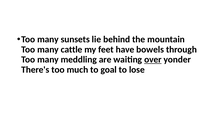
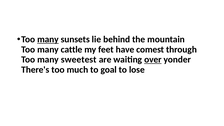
many underline: none -> present (48, 39)
bowels: bowels -> comest (150, 49)
meddling: meddling -> sweetest (79, 60)
